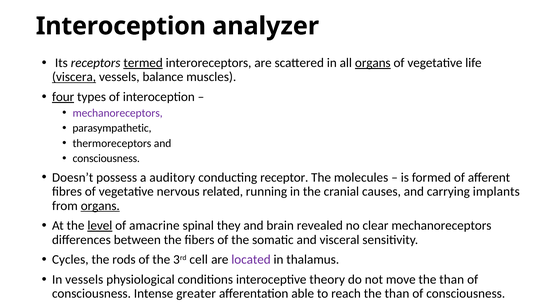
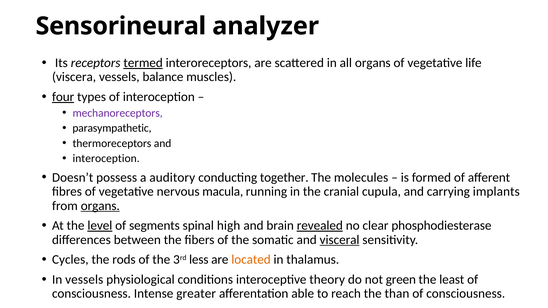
Interoception: Interoception -> Sensorineural (121, 26)
organs underline: present -> none (373, 63)
viscera underline: present -> none (74, 77)
consciousness: consciousness -> interoception (106, 159)
receptor: receptor -> together (284, 178)
related: related -> macula (223, 192)
causes: causes -> cupula (381, 192)
amacrine: amacrine -> segments (154, 226)
they: they -> high (229, 226)
revealed underline: none -> present (320, 226)
clear mechanoreceptors: mechanoreceptors -> phosphodiesterase (441, 226)
visceral underline: none -> present (340, 240)
cell: cell -> less (199, 260)
located colour: purple -> orange (251, 260)
move: move -> green (401, 280)
than: than -> least (452, 280)
